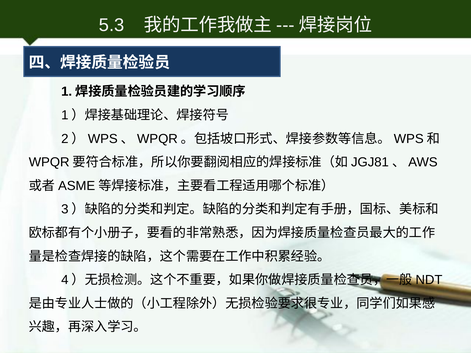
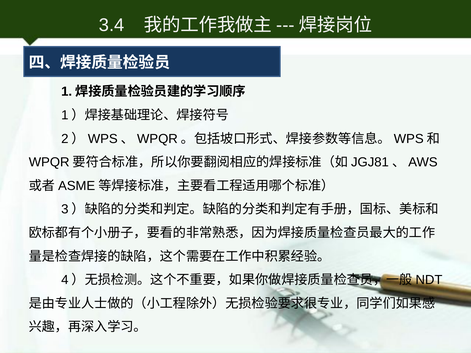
5.3: 5.3 -> 3.4 (112, 25)
